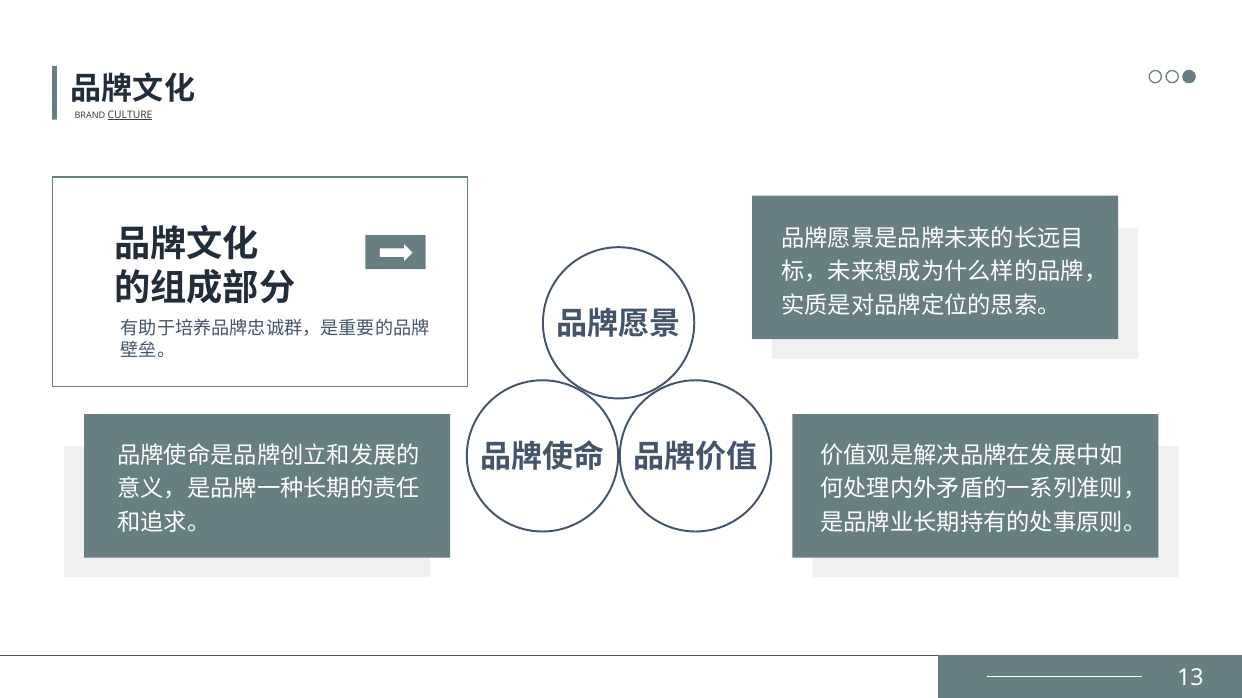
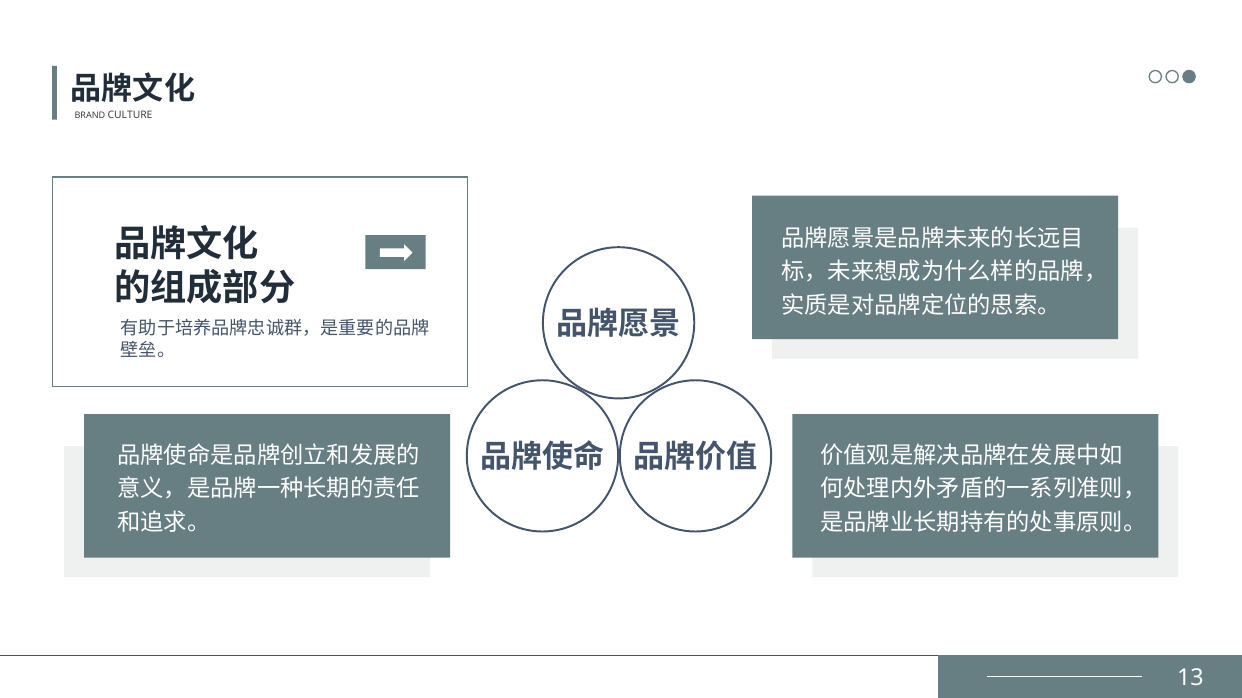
CULTURE underline: present -> none (130, 115)
